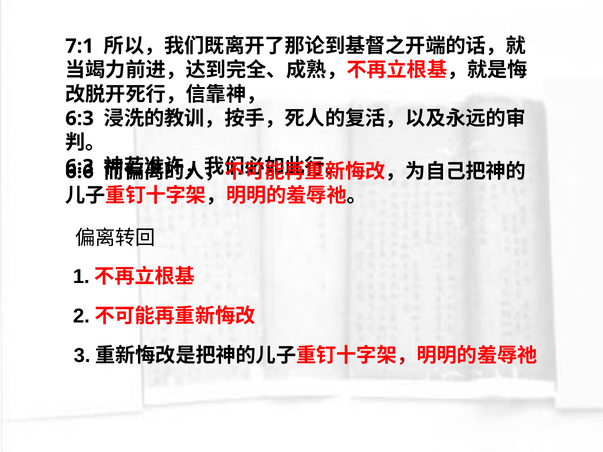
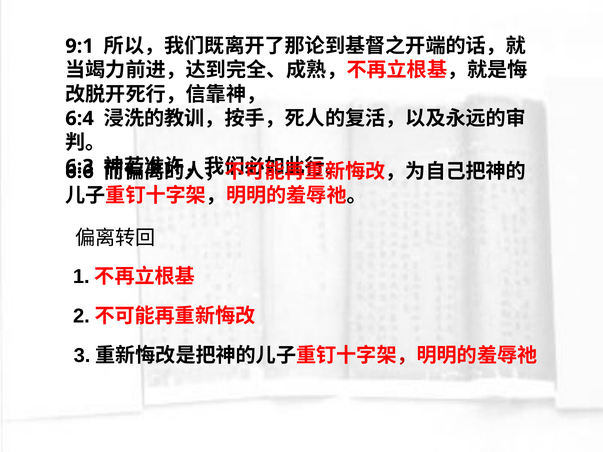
7:1: 7:1 -> 9:1 (80, 46)
6:3: 6:3 -> 6:4 (80, 119)
